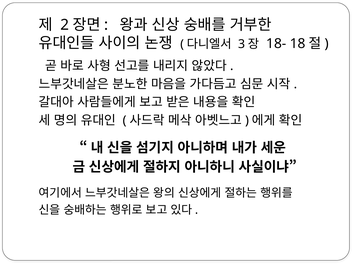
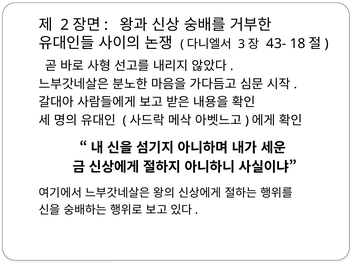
18-: 18- -> 43- (276, 43)
